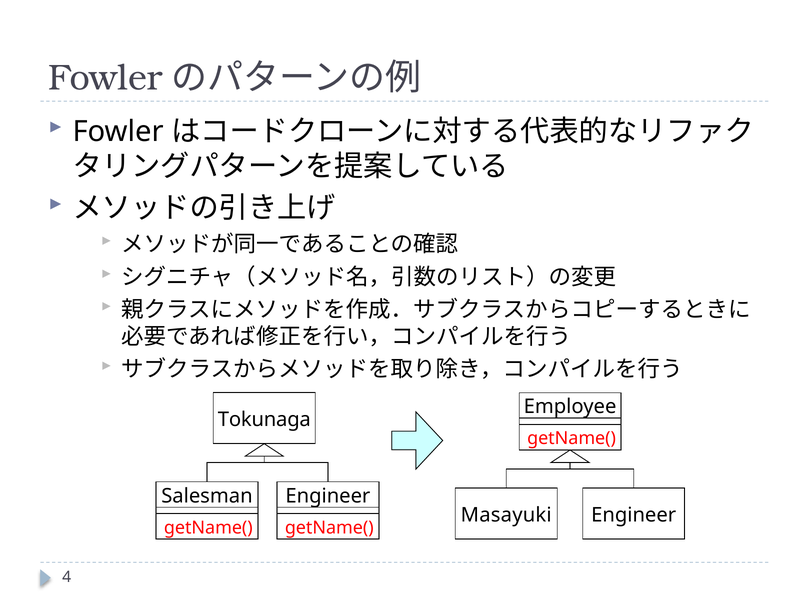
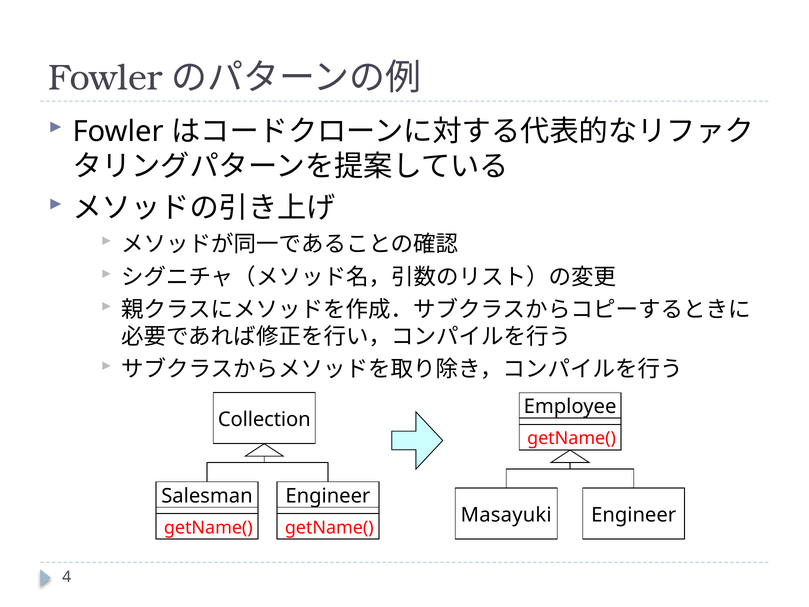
Tokunaga: Tokunaga -> Collection (264, 419)
